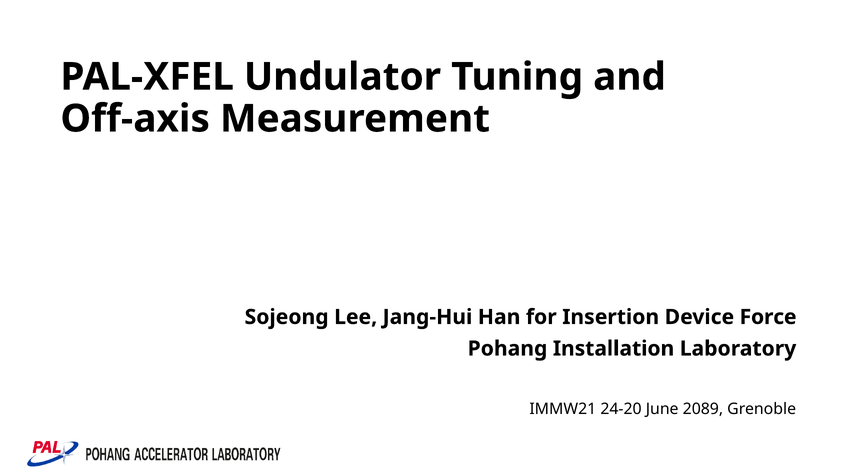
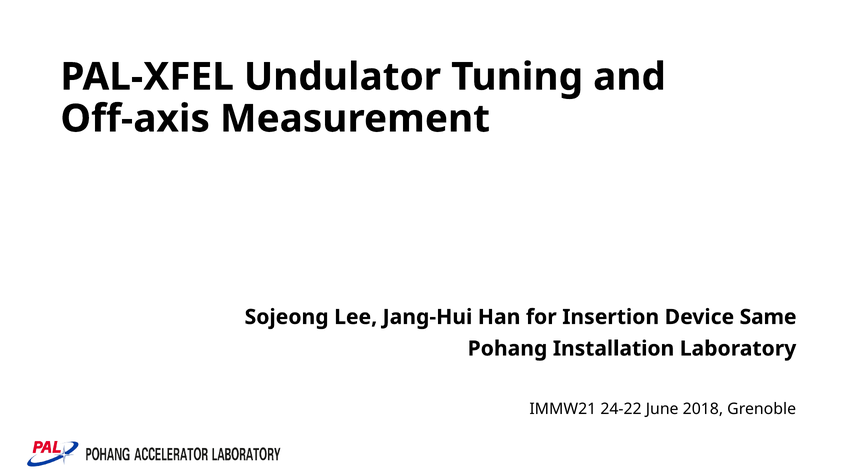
Force: Force -> Same (768, 317)
24-20: 24-20 -> 24-22 (621, 409)
2089: 2089 -> 2018 (703, 409)
